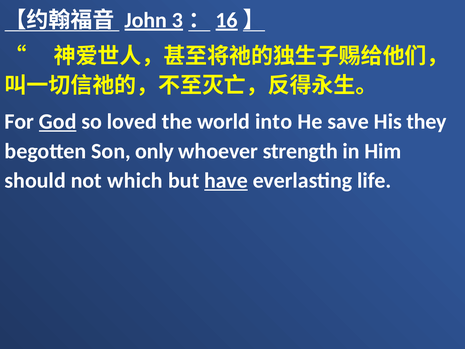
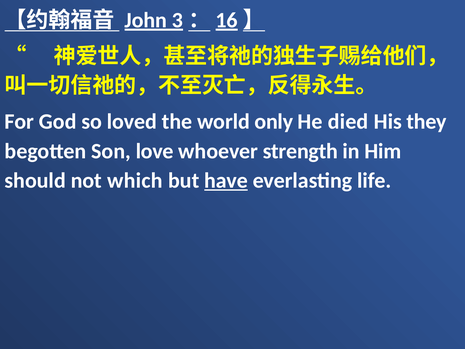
God underline: present -> none (58, 122)
into: into -> only (274, 122)
save: save -> died (348, 122)
only: only -> love (155, 151)
